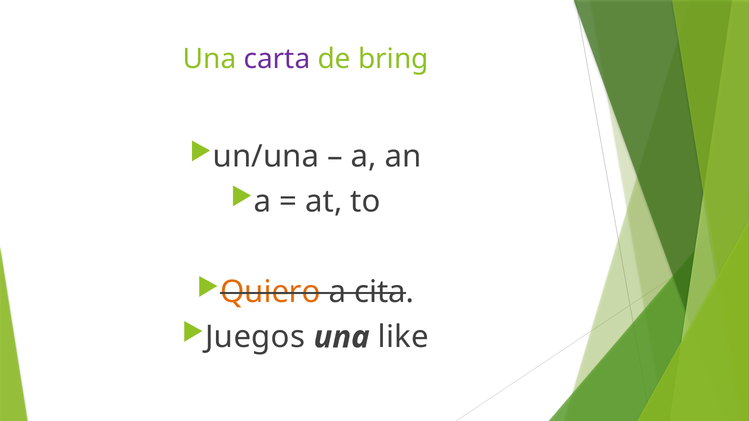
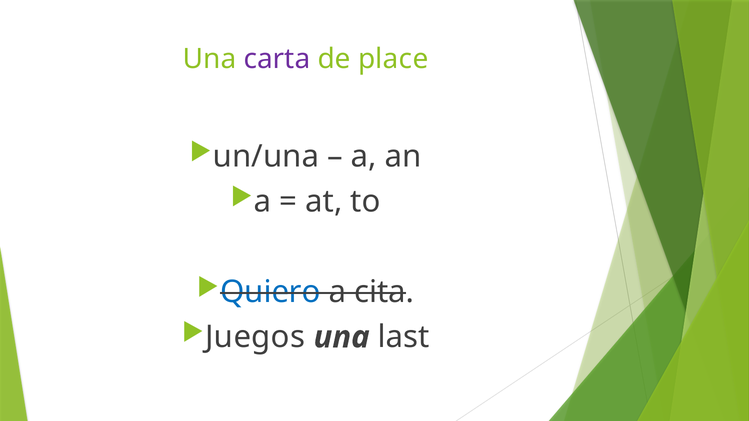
bring: bring -> place (393, 59)
Quiero colour: orange -> blue (270, 292)
like: like -> last (404, 337)
